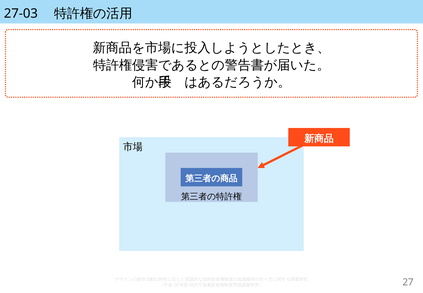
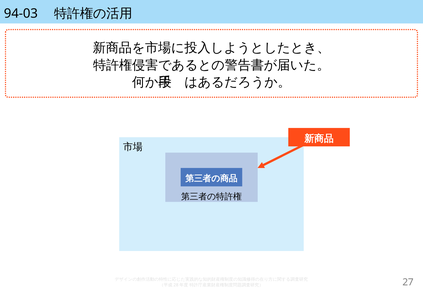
27-03: 27-03 -> 94-03 (21, 13)
